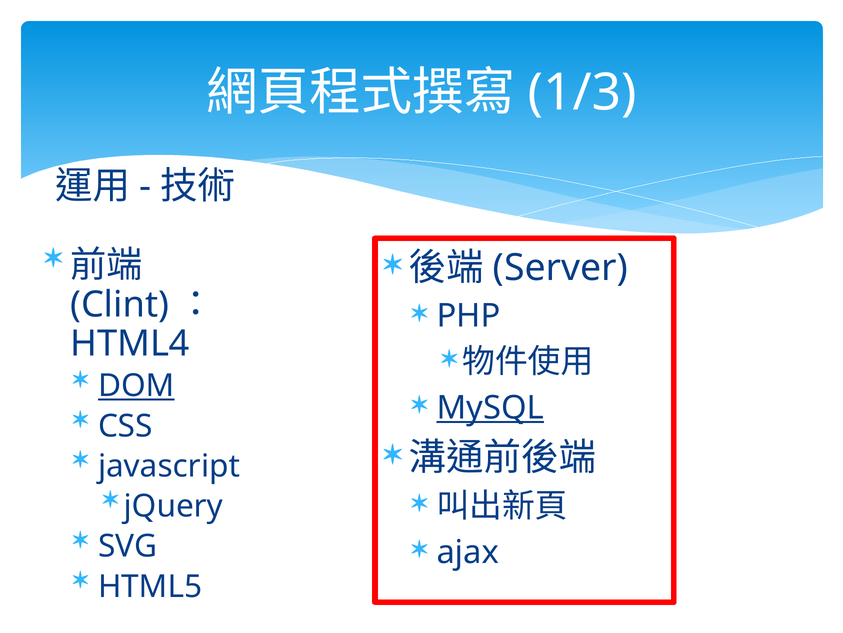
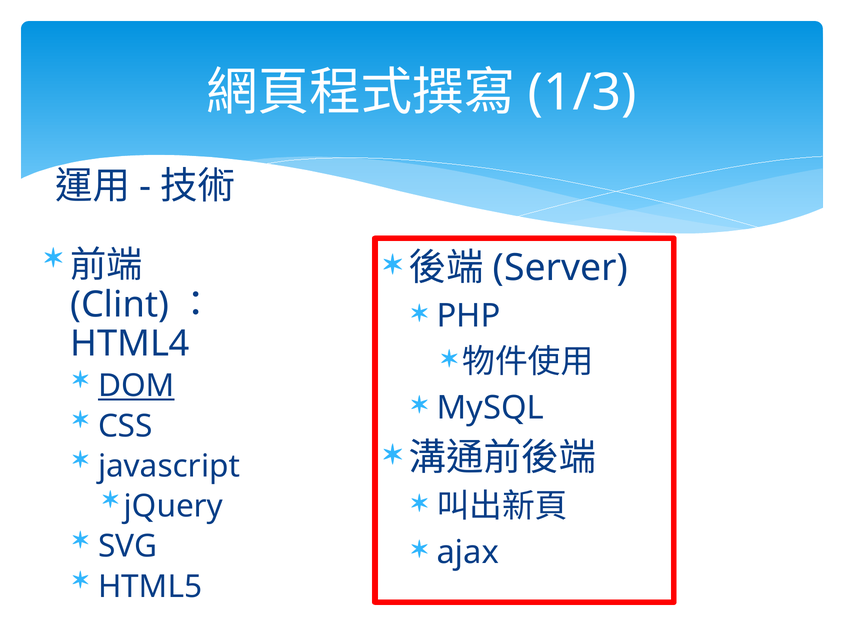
MySQL underline: present -> none (490, 407)
